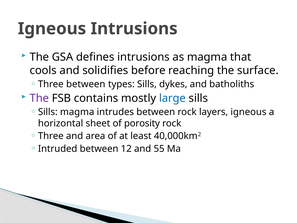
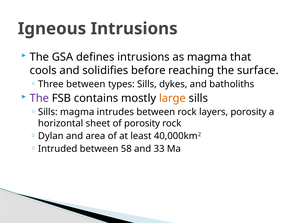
large colour: blue -> orange (172, 98)
layers igneous: igneous -> porosity (249, 112)
Three: Three -> Dylan (51, 136)
12: 12 -> 58 (126, 149)
55: 55 -> 33 (159, 149)
